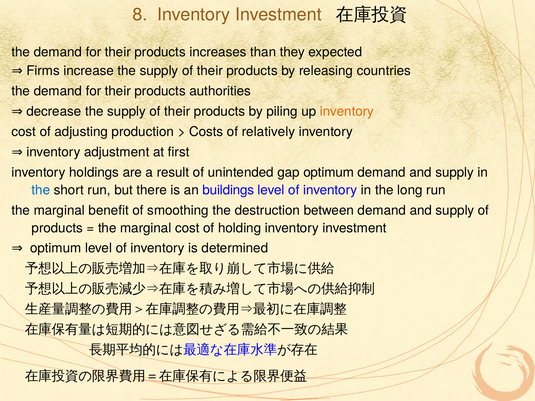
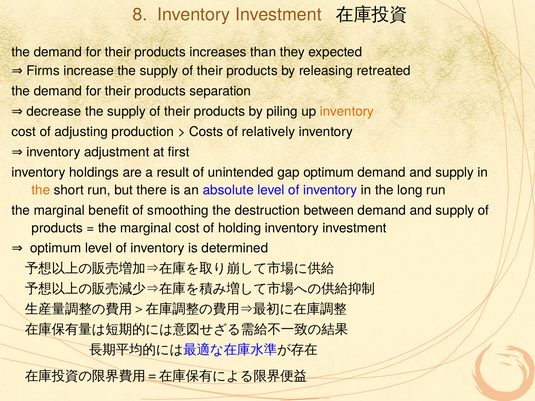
countries: countries -> retreated (384, 71)
authorities: authorities -> separation (220, 91)
the colour: blue -> orange (41, 190)
buildings: buildings -> absolute (228, 190)
